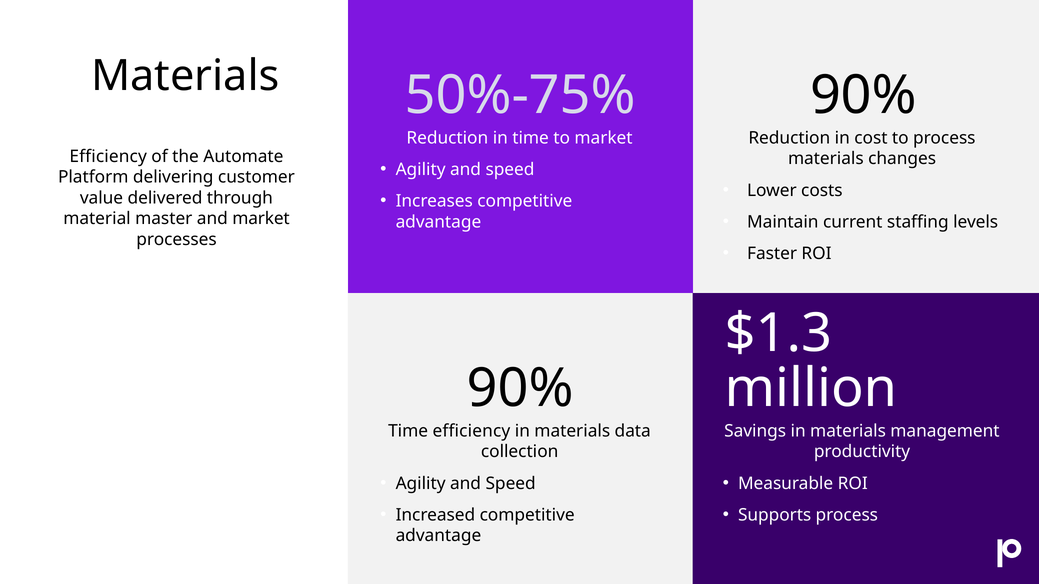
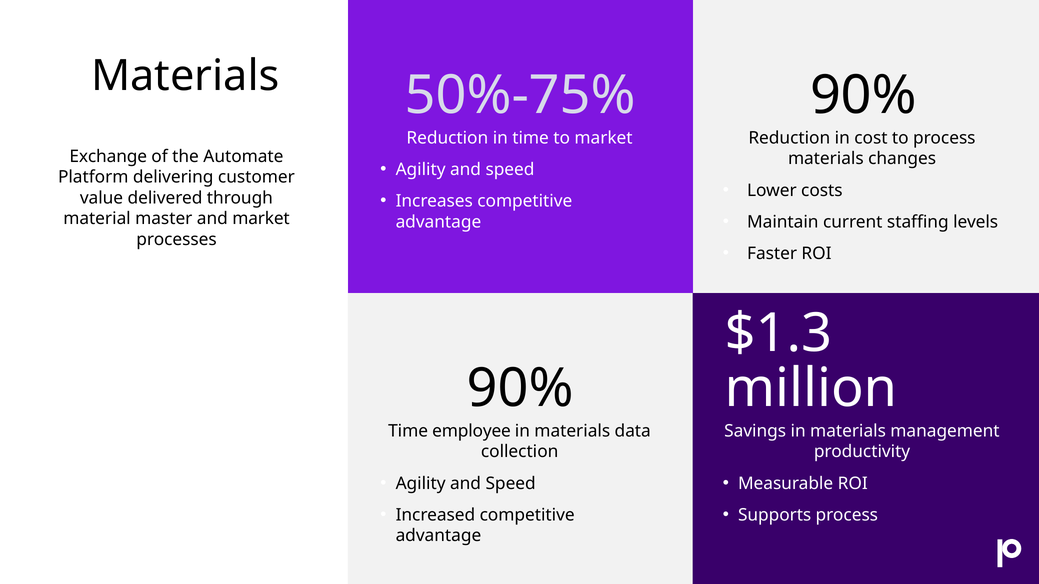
Efficiency: Efficiency -> Exchange (108, 156)
Time efficiency: efficiency -> employee (472, 431)
